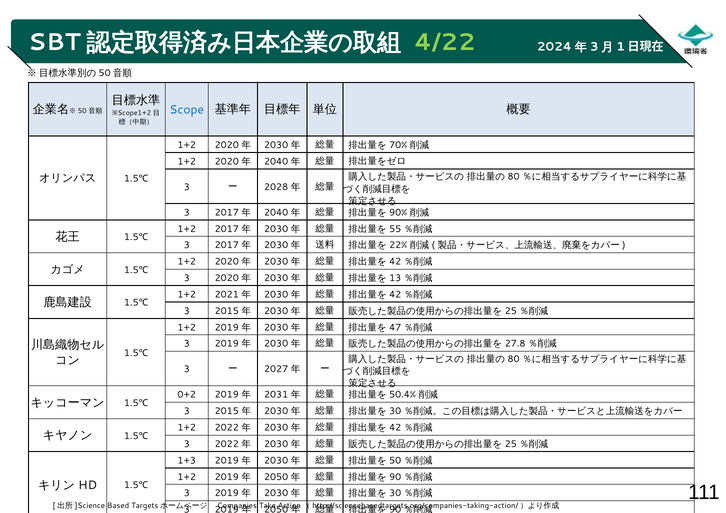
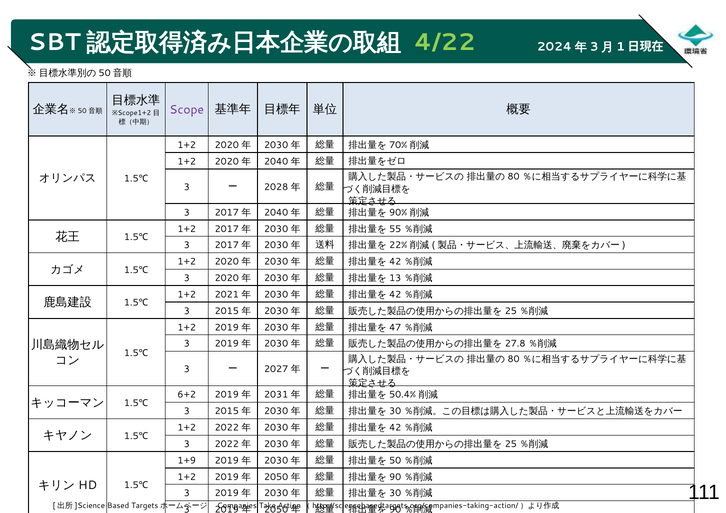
Scope colour: blue -> purple (187, 110)
0+2: 0+2 -> 6+2 (187, 395)
1+3: 1+3 -> 1+9 (187, 461)
